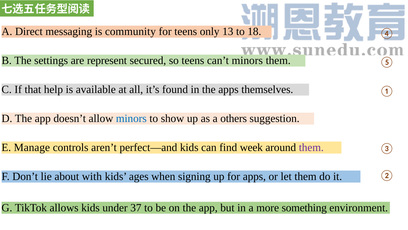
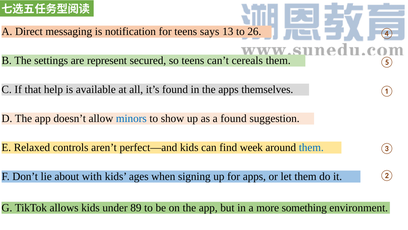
community: community -> notification (130, 31)
only: only -> says (210, 31)
18: 18 -> 26 (254, 31)
can’t minors: minors -> cereals (247, 60)
a others: others -> found (234, 118)
Manage: Manage -> Relaxed (32, 147)
them colour: purple -> blue (311, 147)
37: 37 -> 89 (136, 207)
